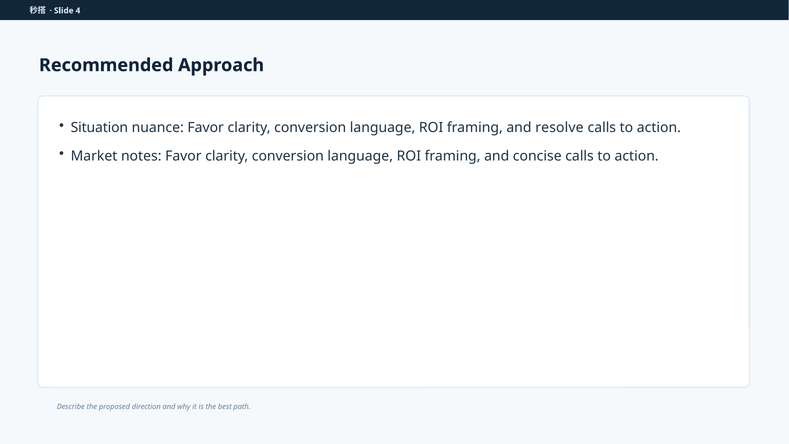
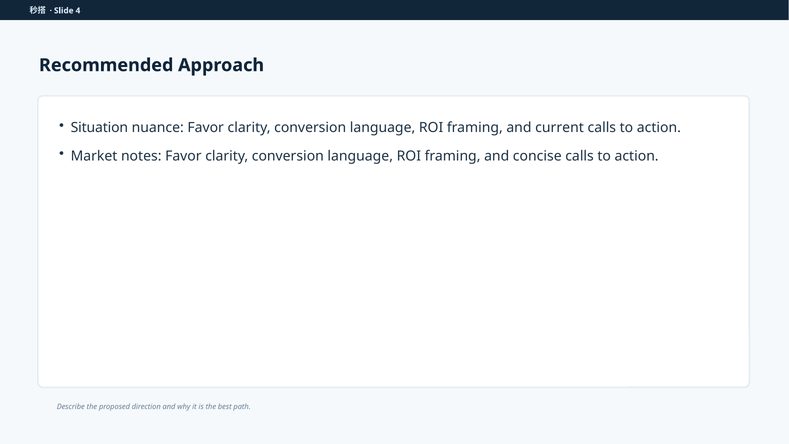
resolve: resolve -> current (560, 128)
